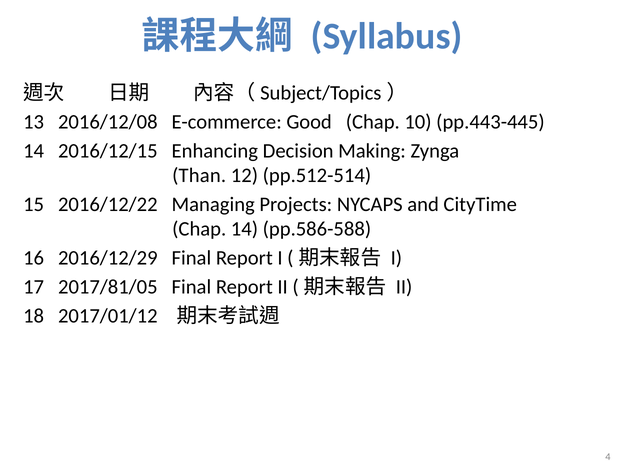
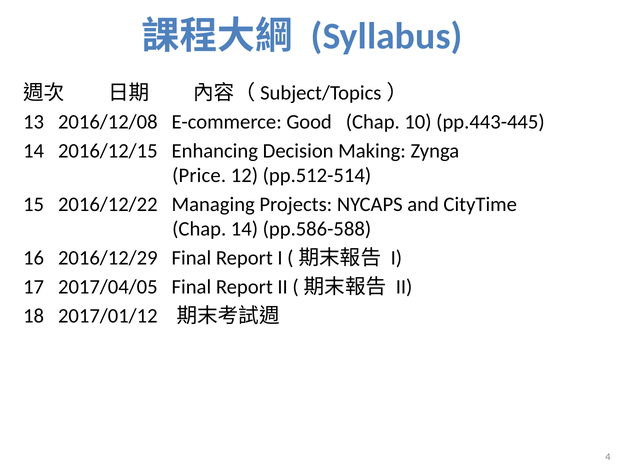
Than: Than -> Price (199, 176)
2017/81/05: 2017/81/05 -> 2017/04/05 (108, 287)
